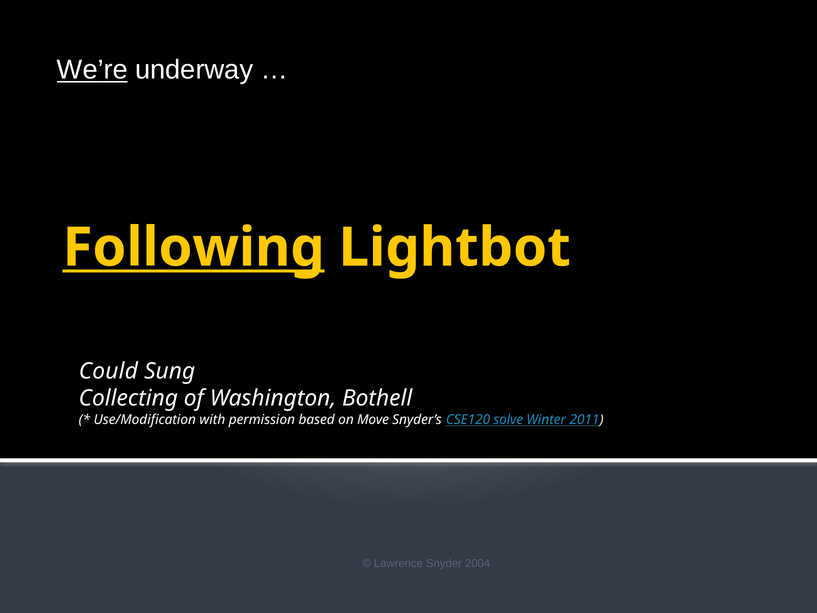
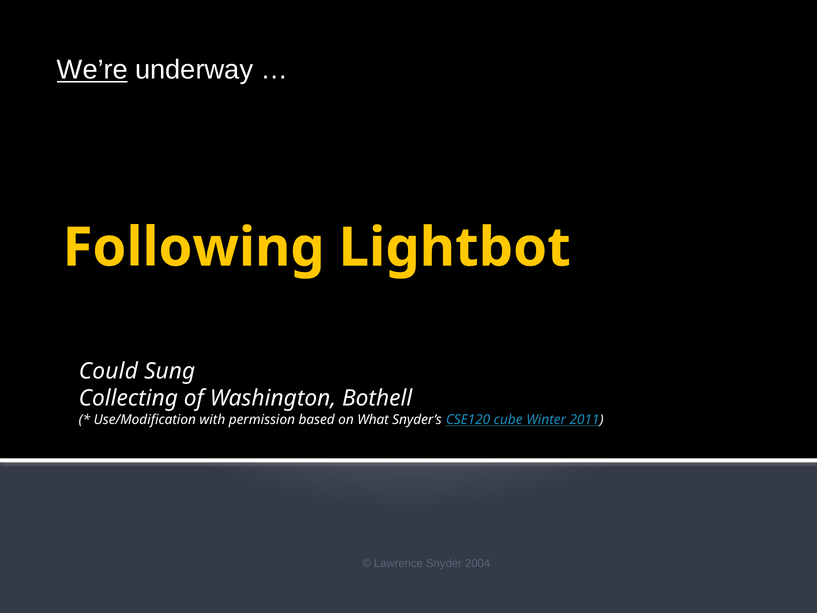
Following underline: present -> none (194, 248)
Move: Move -> What (373, 419)
solve: solve -> cube (508, 419)
